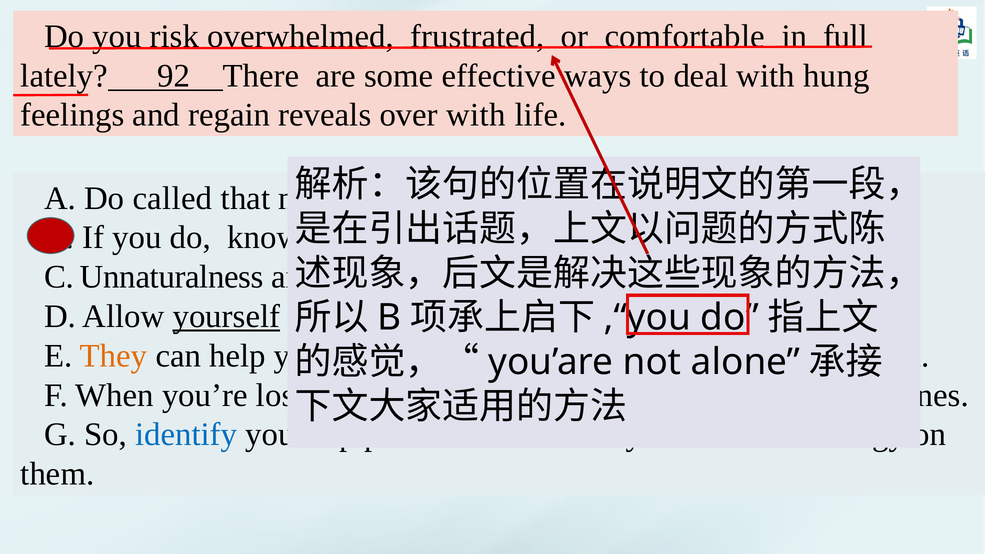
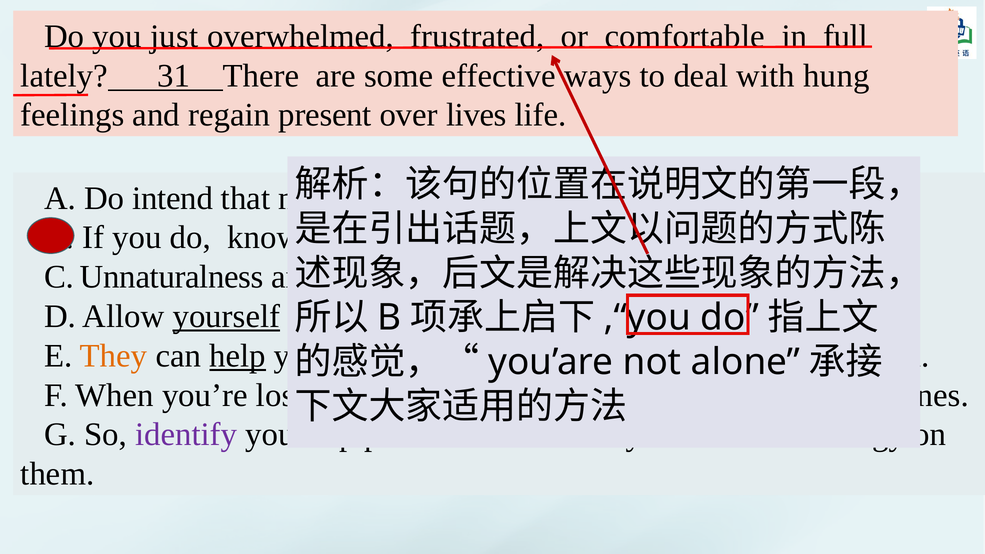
risk: risk -> just (174, 36)
92: 92 -> 31 (174, 76)
reveals: reveals -> present (325, 115)
over with: with -> lives (476, 115)
called: called -> intend (173, 198)
help underline: none -> present (238, 356)
identify colour: blue -> purple (186, 435)
